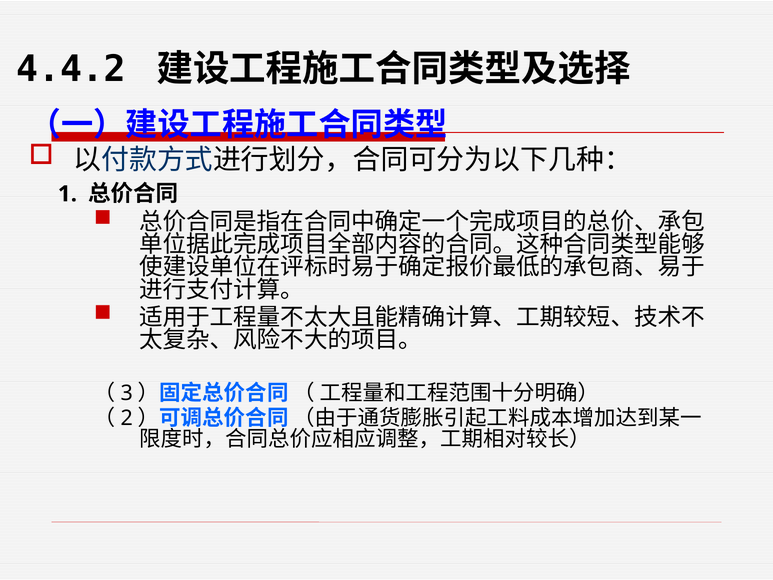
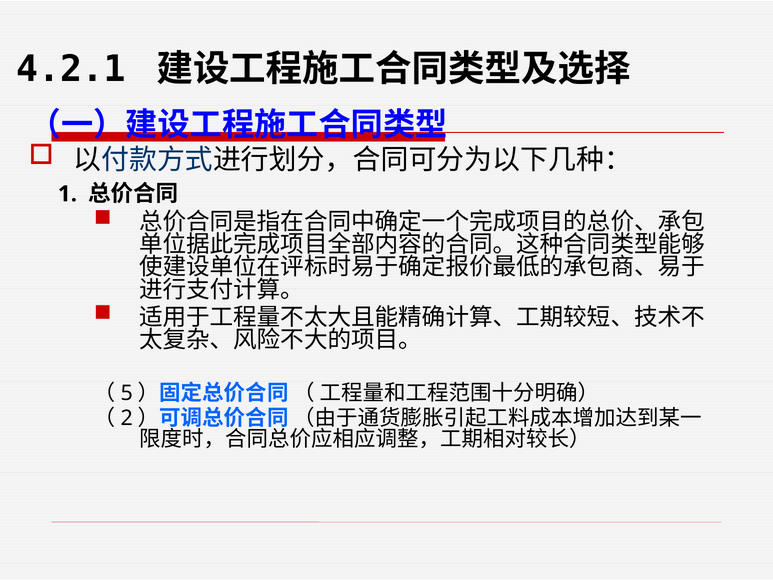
4.4.2: 4.4.2 -> 4.2.1 (71, 69)
3: 3 -> 5 (127, 393)
